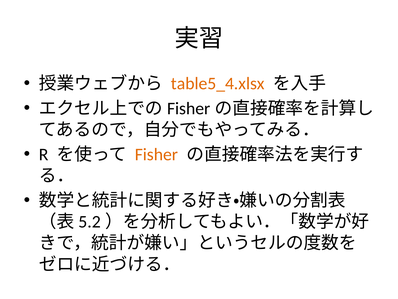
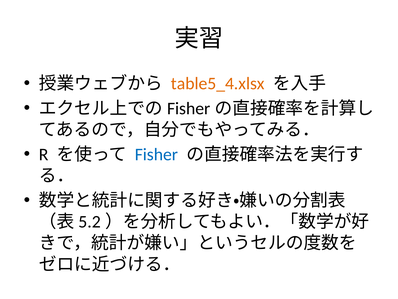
Fisher colour: orange -> blue (156, 154)
